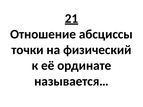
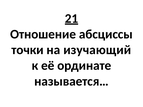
физический: физический -> изучающий (97, 50)
